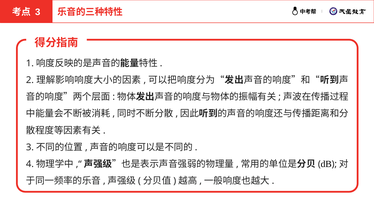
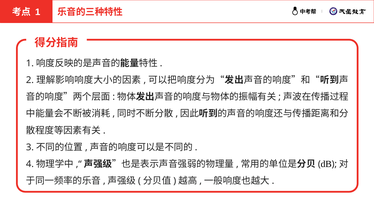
3: 3 -> 1 (38, 12)
